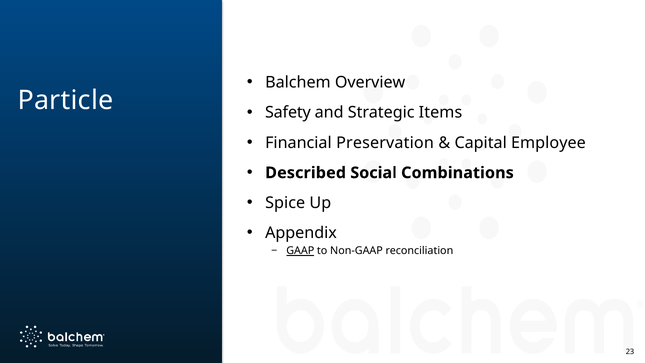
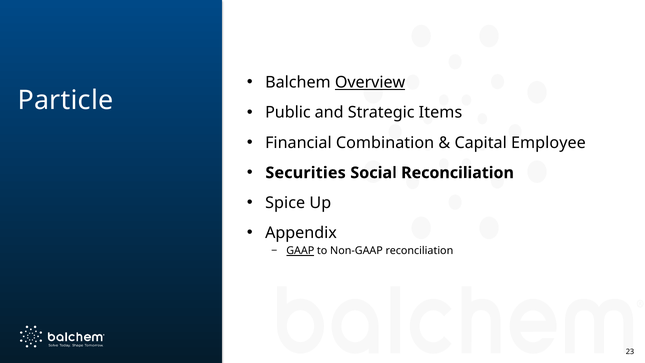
Overview underline: none -> present (370, 83)
Safety: Safety -> Public (288, 113)
Preservation: Preservation -> Combination (385, 143)
Described: Described -> Securities (306, 173)
Social Combinations: Combinations -> Reconciliation (458, 173)
